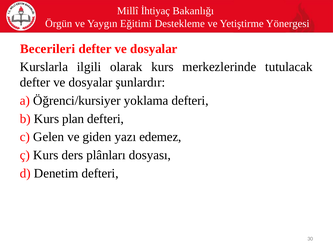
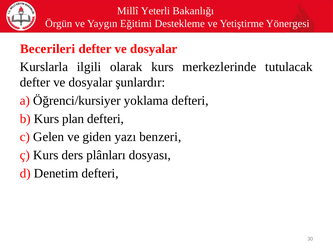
İhtiyaç: İhtiyaç -> Yeterli (155, 11)
edemez: edemez -> benzeri (160, 137)
